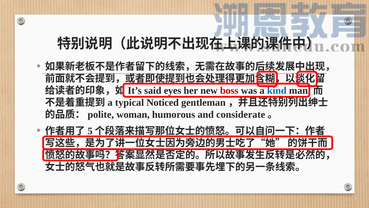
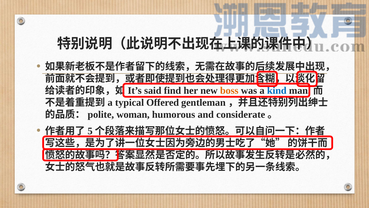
eyes: eyes -> find (172, 90)
boss colour: red -> orange (229, 90)
Noticed: Noticed -> Offered (163, 102)
